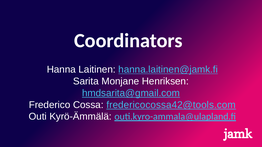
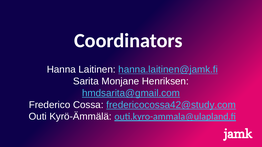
fredericocossa42@tools.com: fredericocossa42@tools.com -> fredericocossa42@study.com (171, 105)
